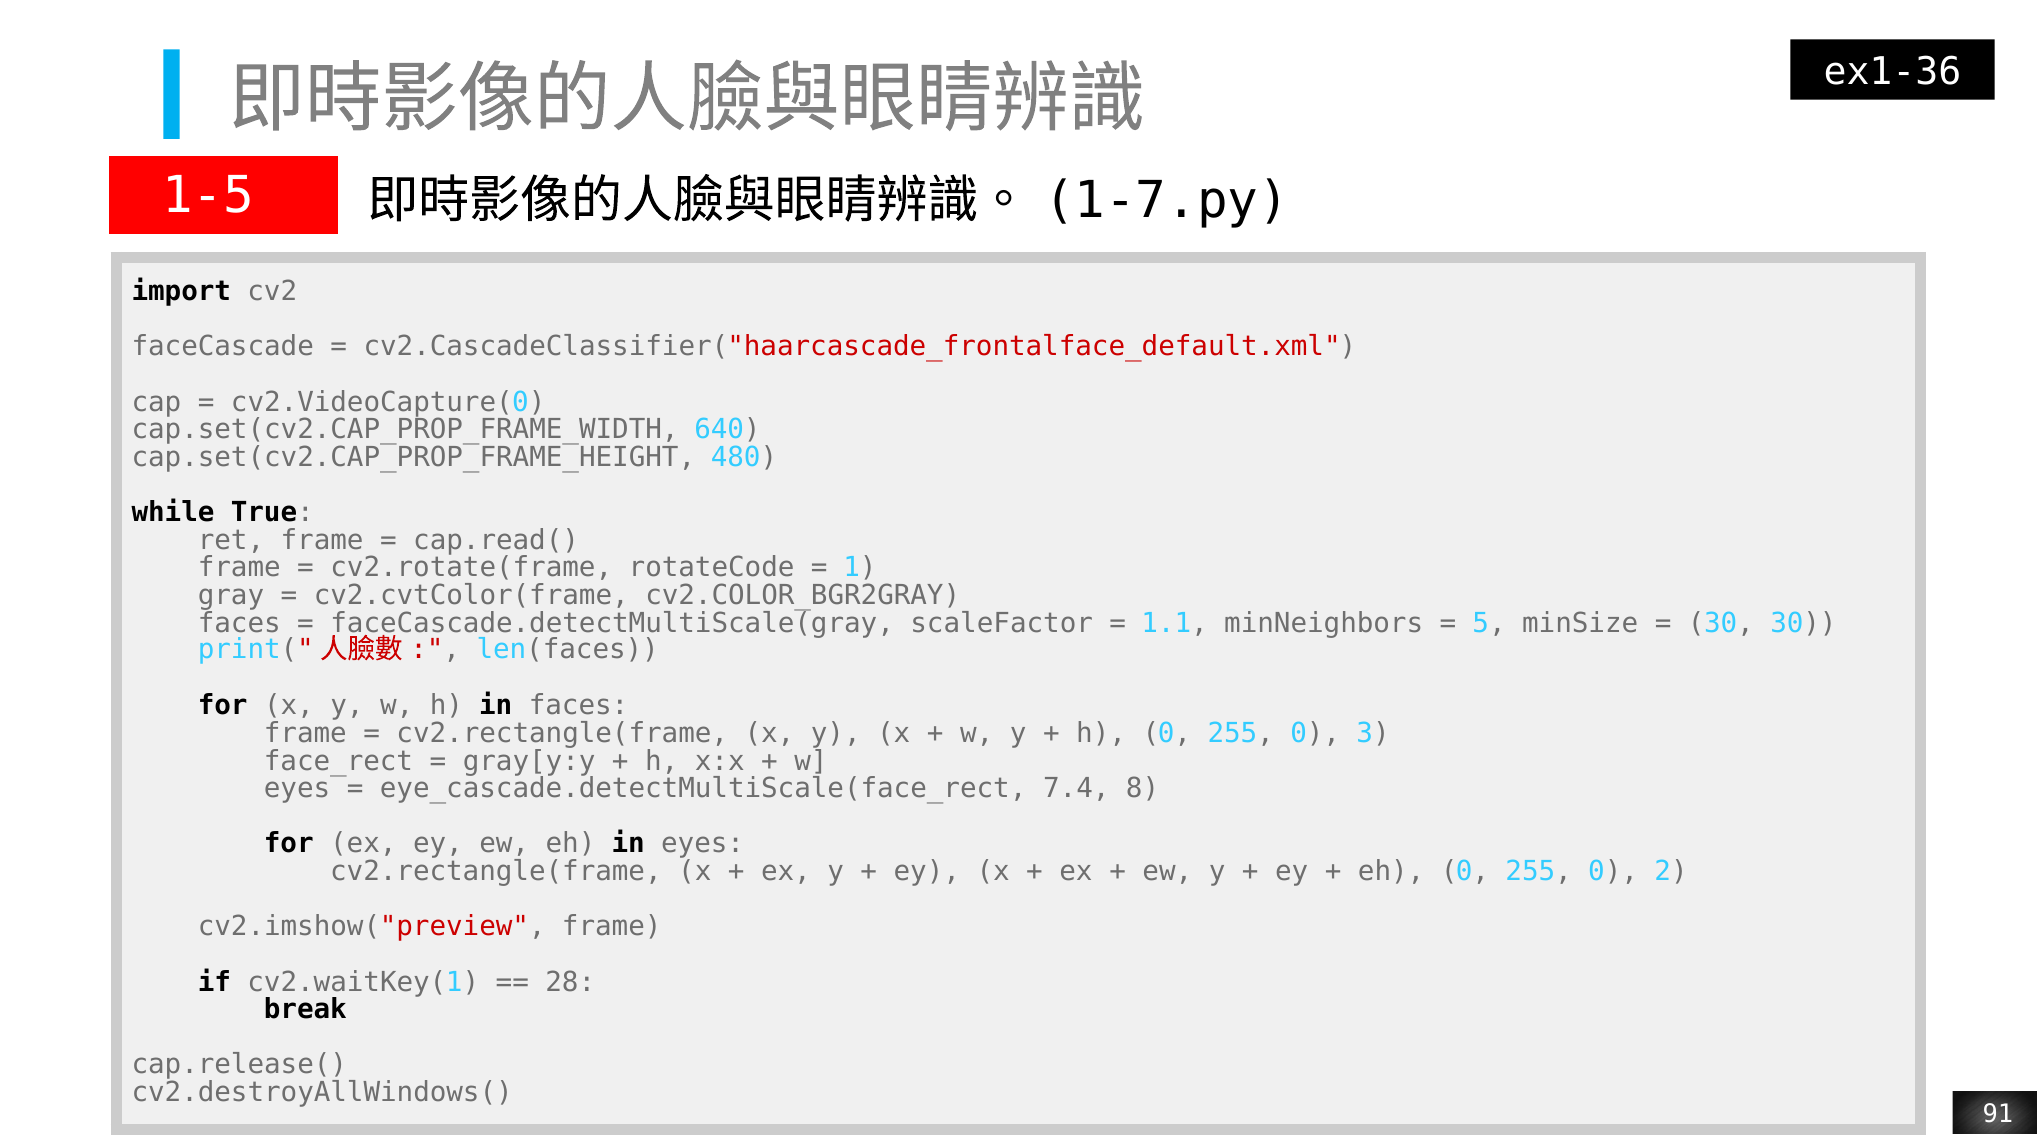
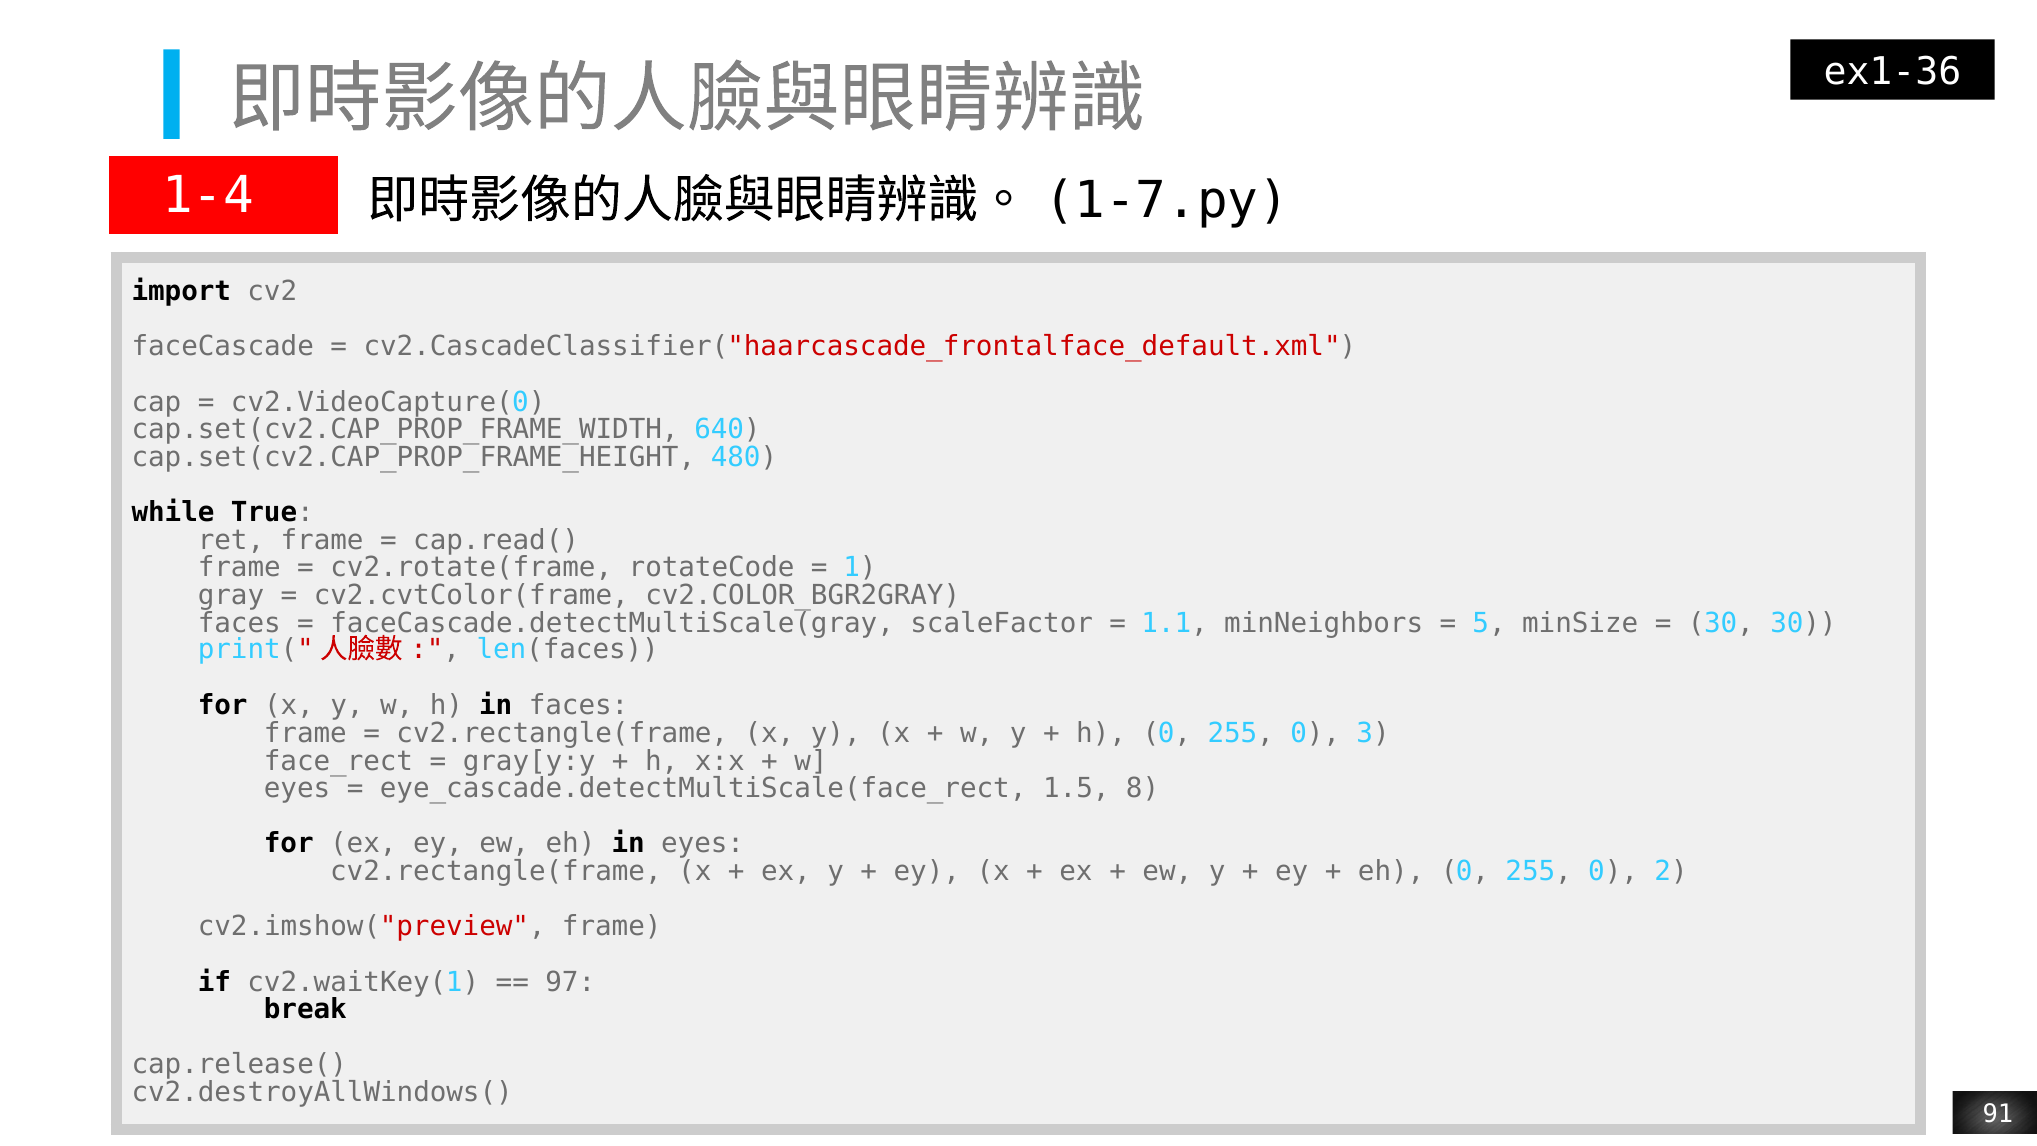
1-5: 1-5 -> 1-4 (208, 196)
7.4: 7.4 -> 1.5 (1076, 788)
28: 28 -> 97 (570, 982)
